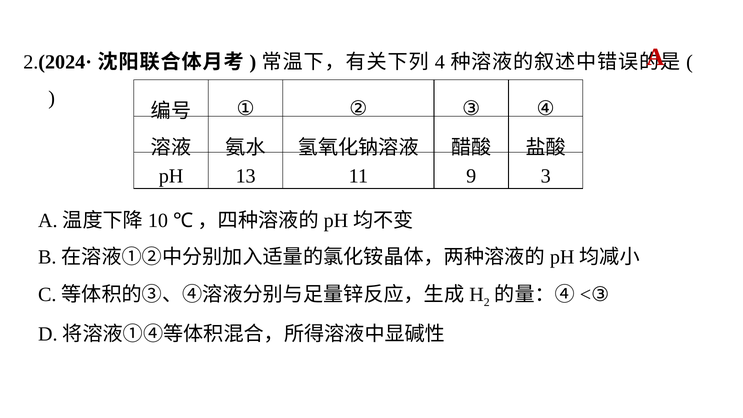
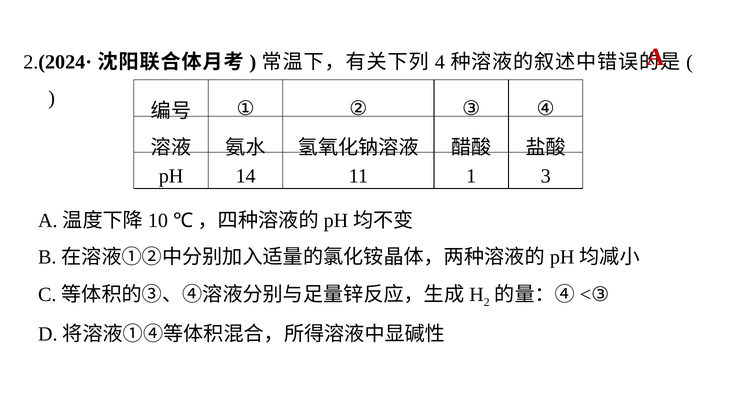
13: 13 -> 14 (246, 176)
9: 9 -> 1 (471, 176)
